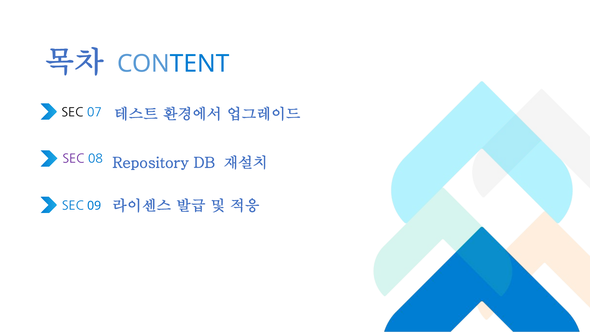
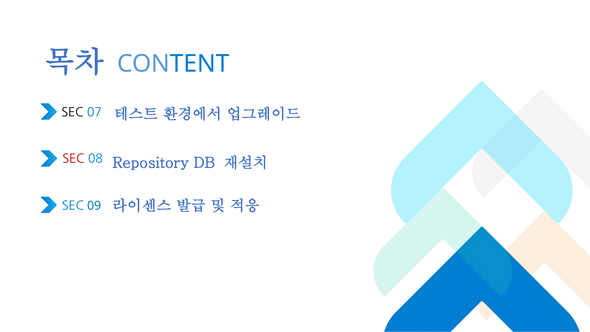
SEC colour: purple -> red (73, 159)
